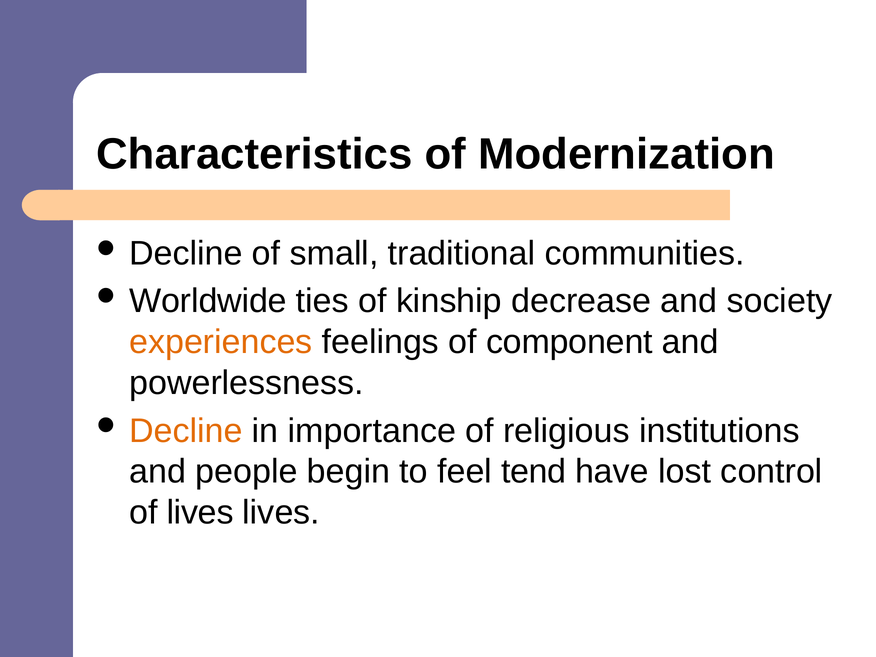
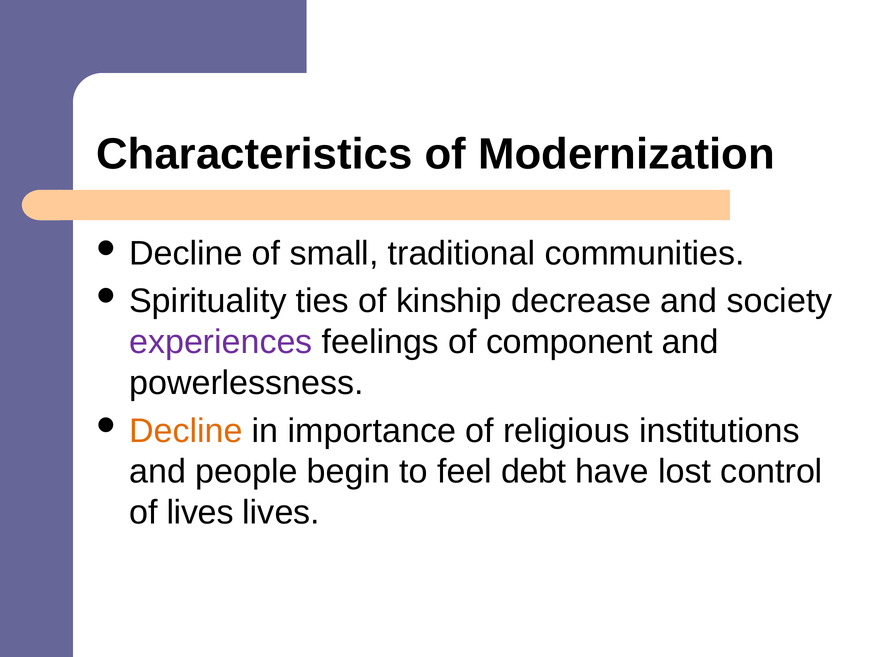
Worldwide: Worldwide -> Spirituality (208, 301)
experiences colour: orange -> purple (221, 342)
tend: tend -> debt (534, 472)
